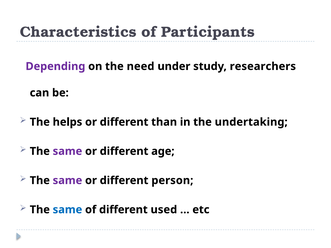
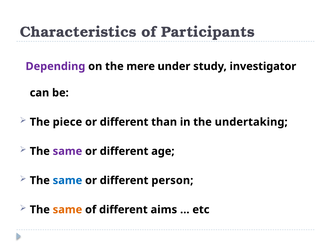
need: need -> mere (141, 66)
researchers: researchers -> investigator (263, 66)
helps: helps -> piece (67, 122)
same colour: purple -> blue (67, 181)
same colour: blue -> orange (67, 210)
used: used -> aims (164, 210)
